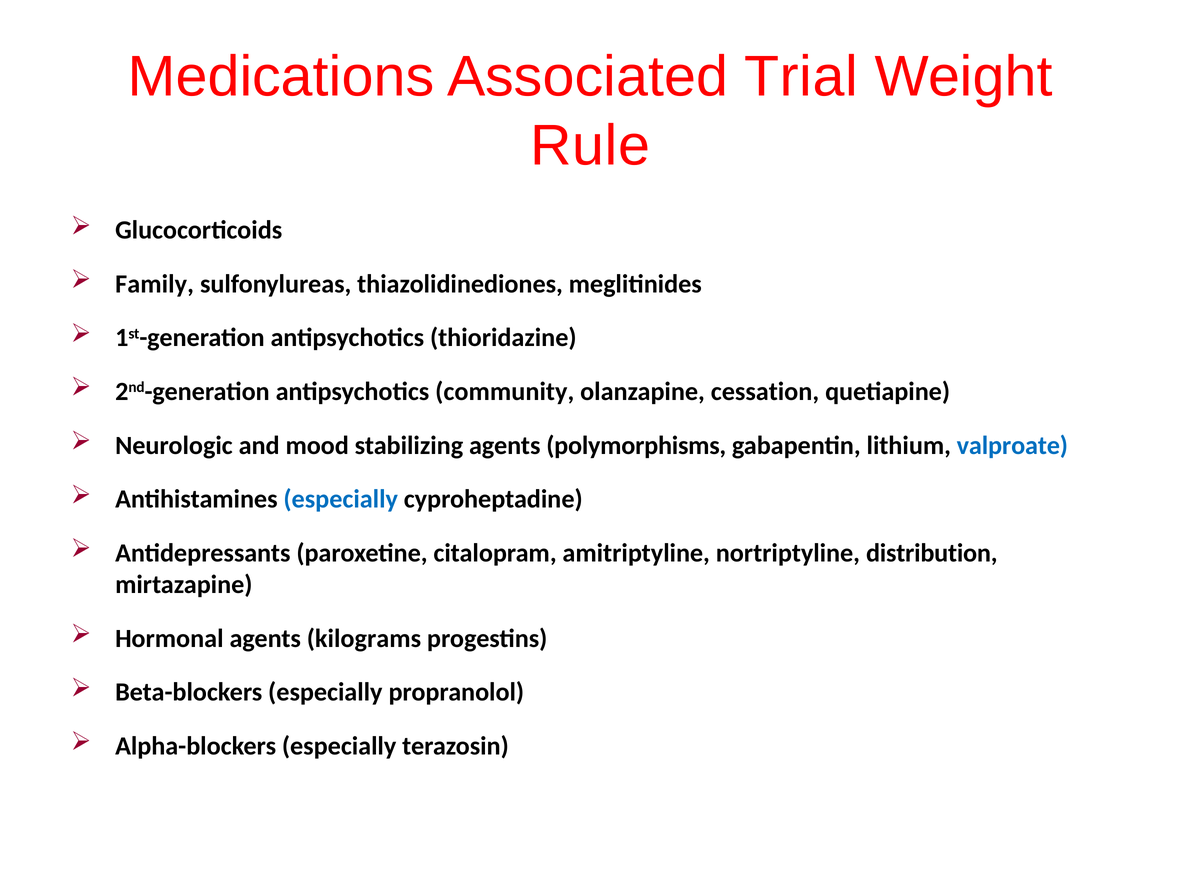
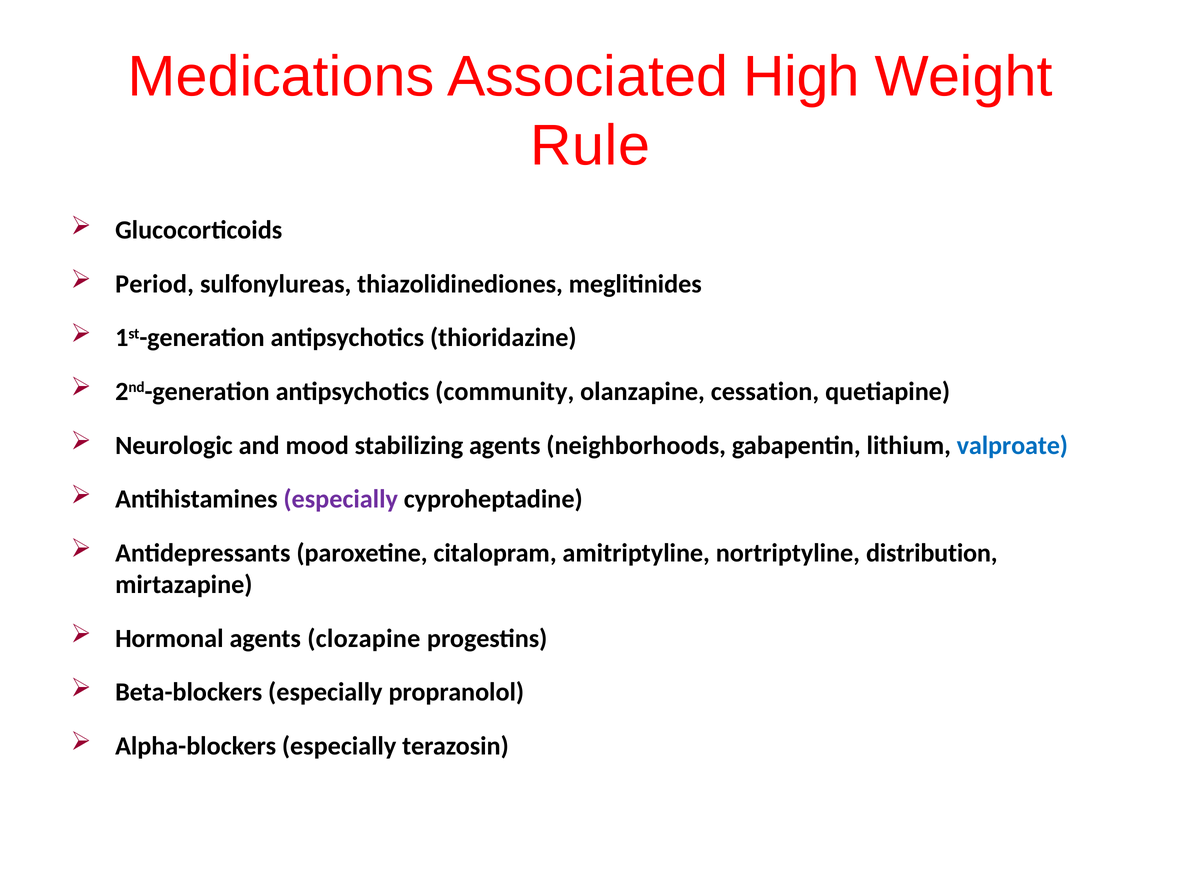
Trial: Trial -> High (802, 77)
Family: Family -> Period (155, 284)
polymorphisms: polymorphisms -> neighborhoods (636, 445)
especially colour: blue -> purple (341, 499)
kilograms: kilograms -> clozapine (364, 638)
